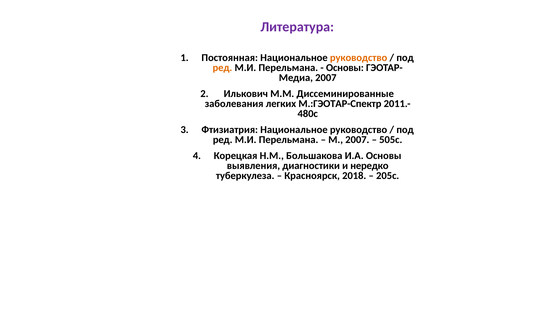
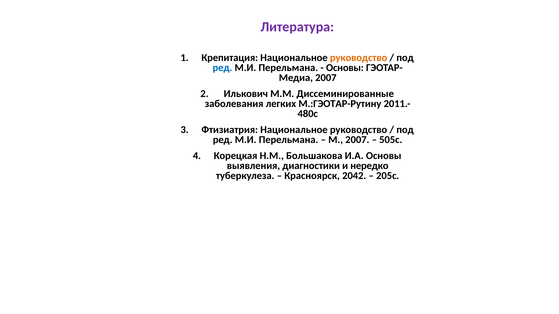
Постоянная: Постоянная -> Крепитация (230, 58)
ред colour: orange -> blue (222, 68)
М.:ГЭОТАР-Спектр: М.:ГЭОТАР-Спектр -> М.:ГЭОТАР-Рутину (340, 104)
2018: 2018 -> 2042 (354, 176)
